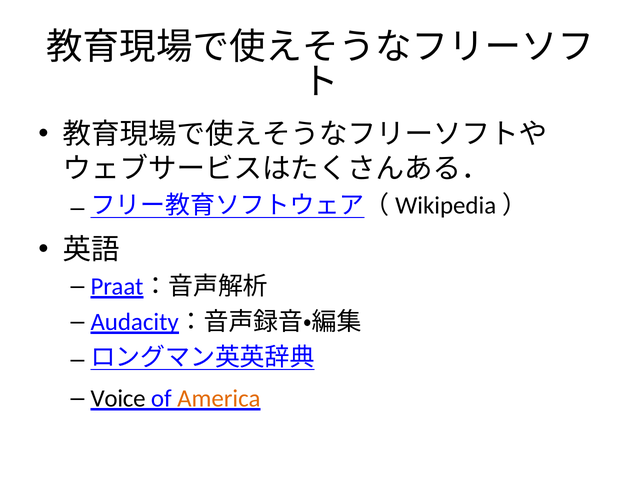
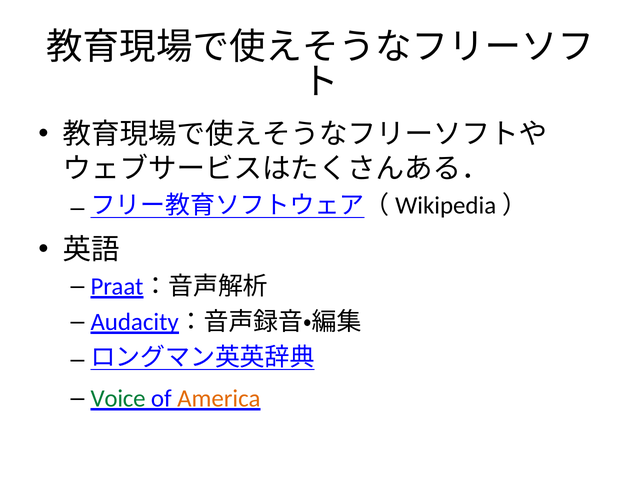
Voice colour: black -> green (118, 398)
